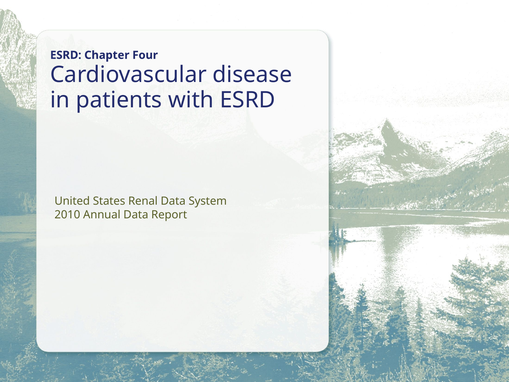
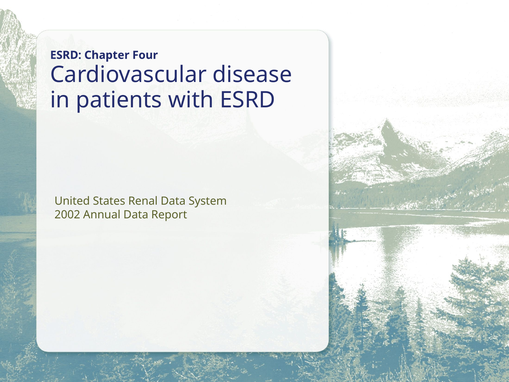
2010: 2010 -> 2002 (67, 215)
